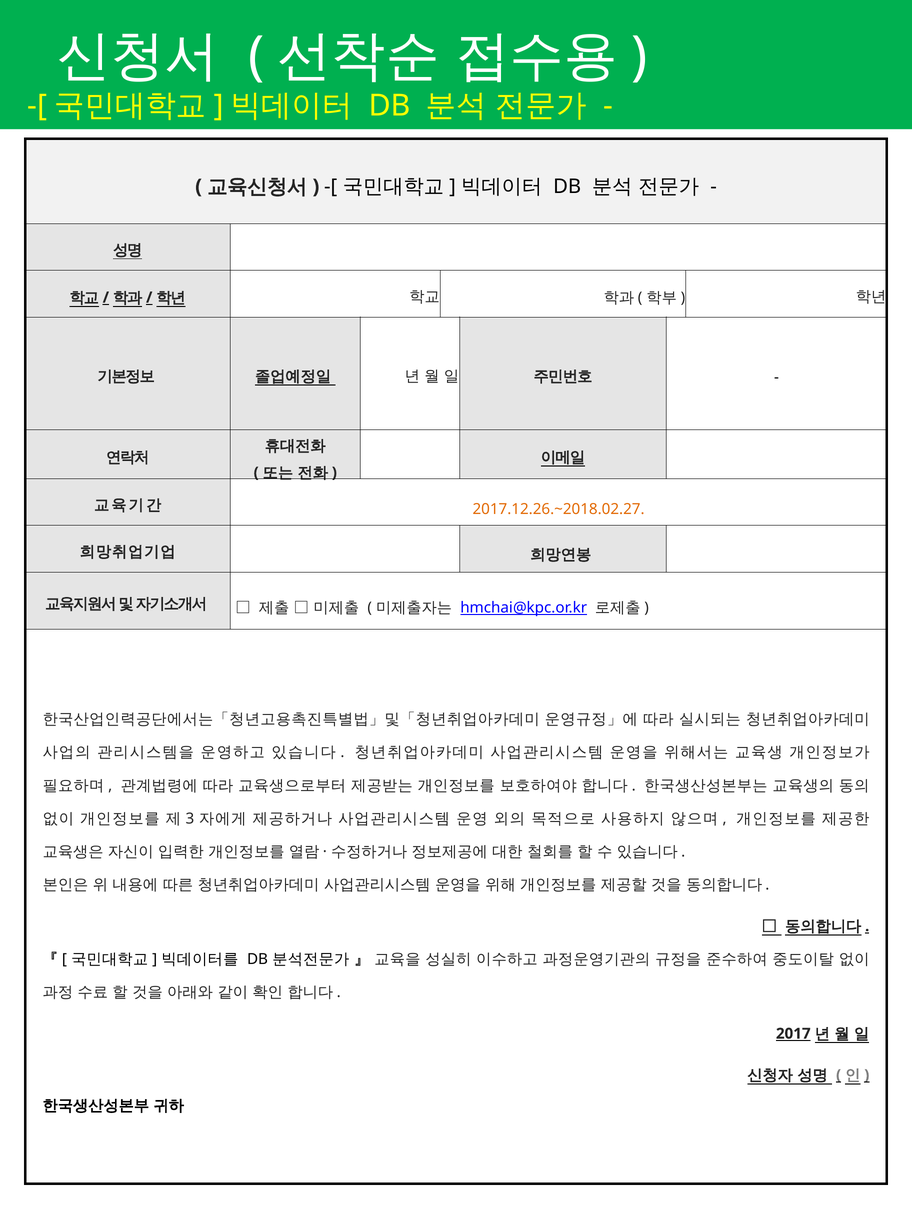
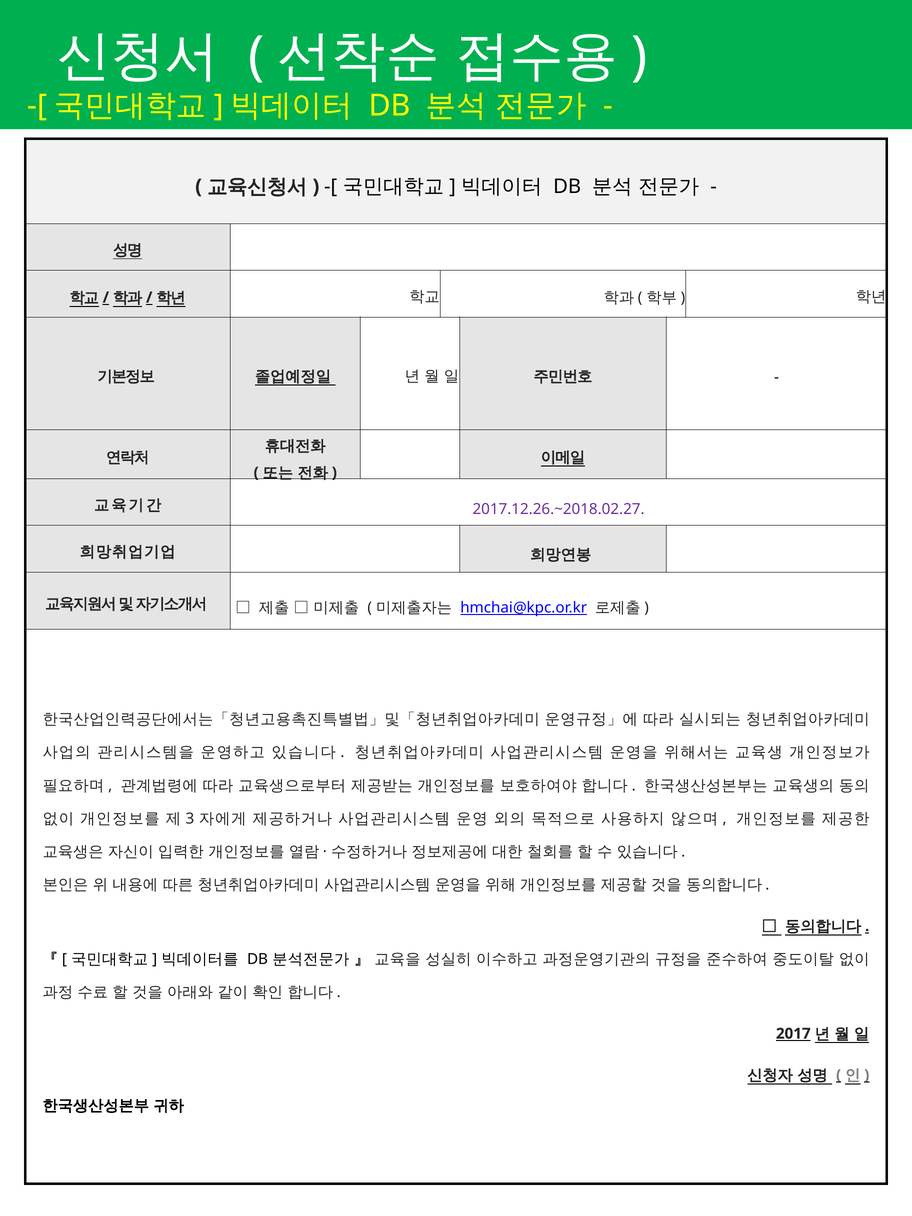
2017.12.26.~2018.02.27 colour: orange -> purple (559, 509)
